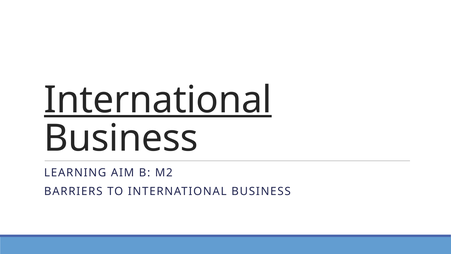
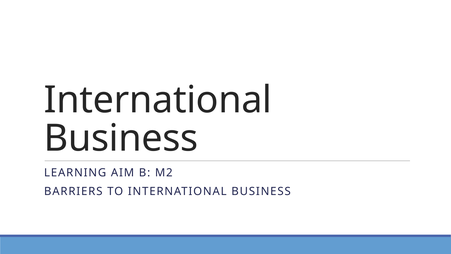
International underline: present -> none (158, 100)
